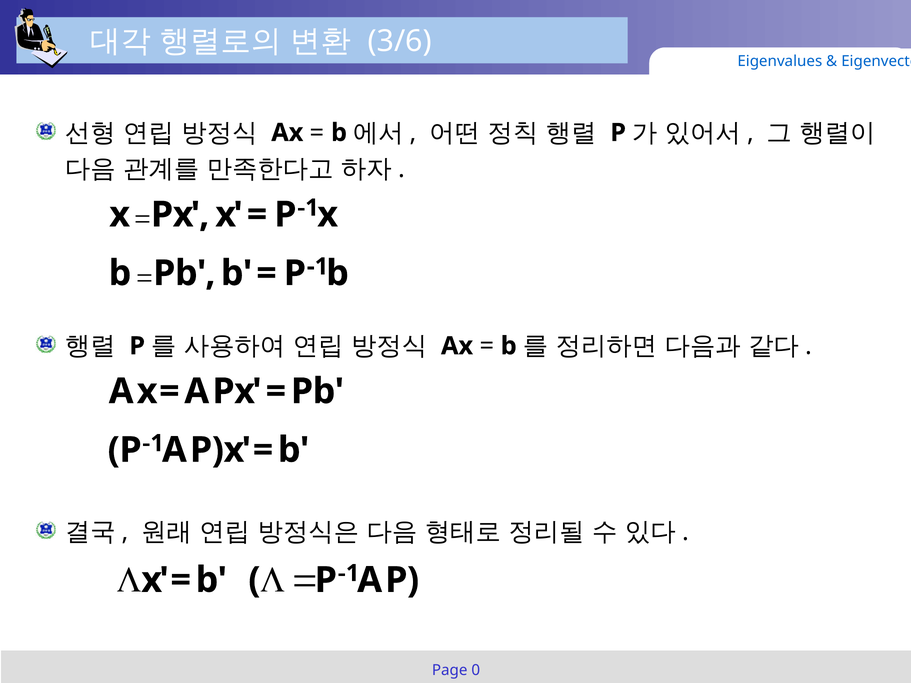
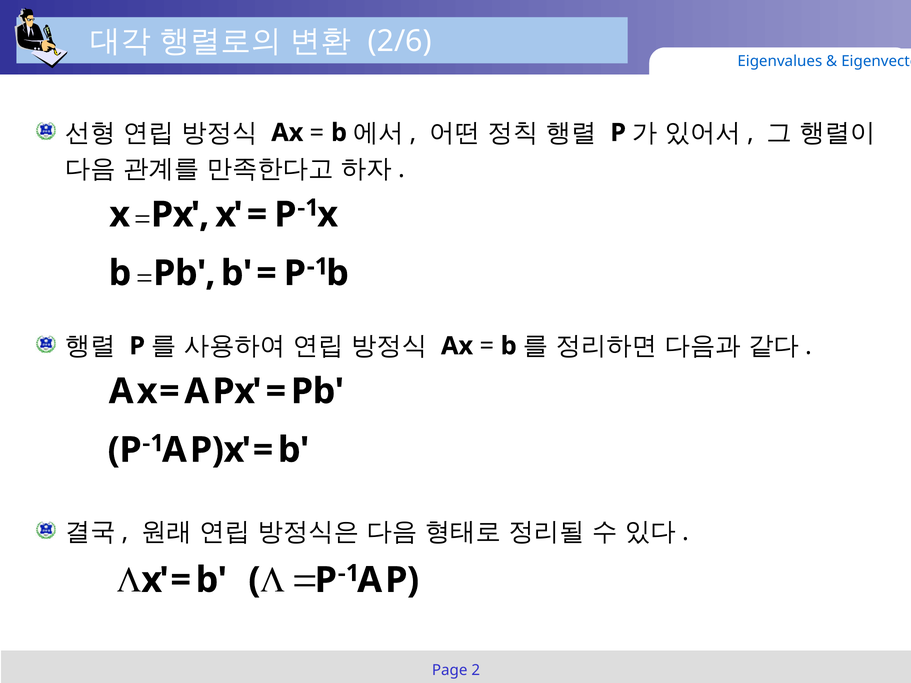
3/6: 3/6 -> 2/6 (400, 41)
0: 0 -> 2 (476, 670)
